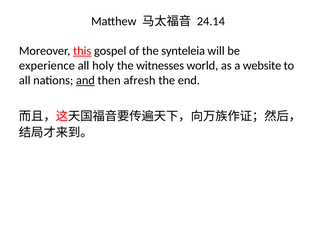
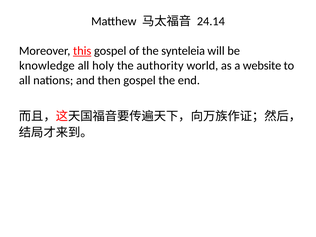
experience: experience -> knowledge (47, 66)
witnesses: witnesses -> authority (160, 66)
and underline: present -> none (85, 80)
then afresh: afresh -> gospel (140, 80)
